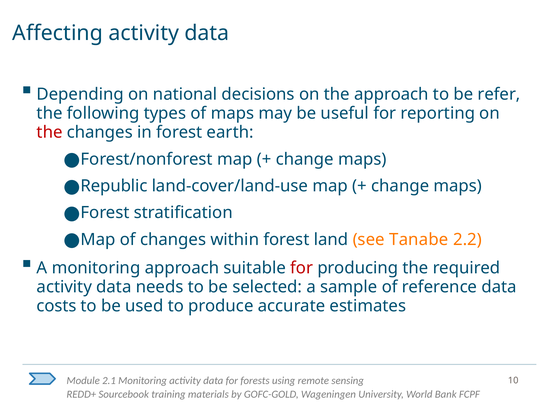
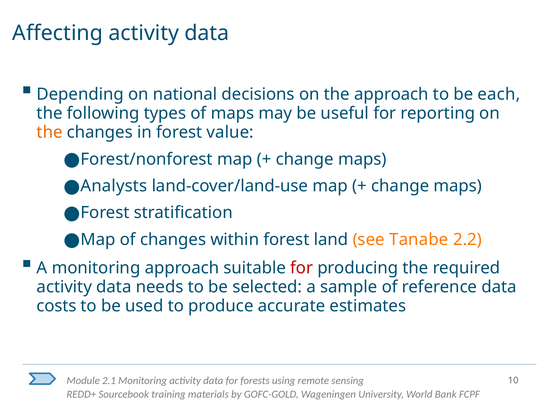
refer: refer -> each (499, 94)
the colour: red -> orange (50, 132)
earth: earth -> value (230, 132)
Republic: Republic -> Analysts (114, 186)
